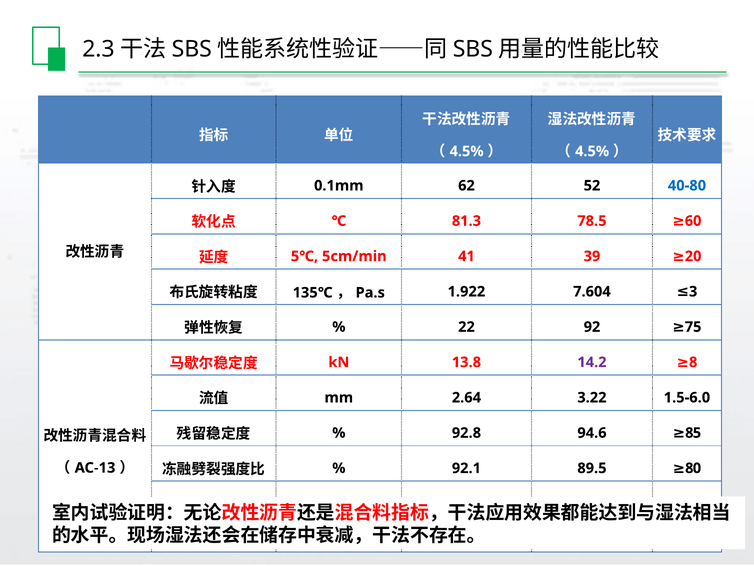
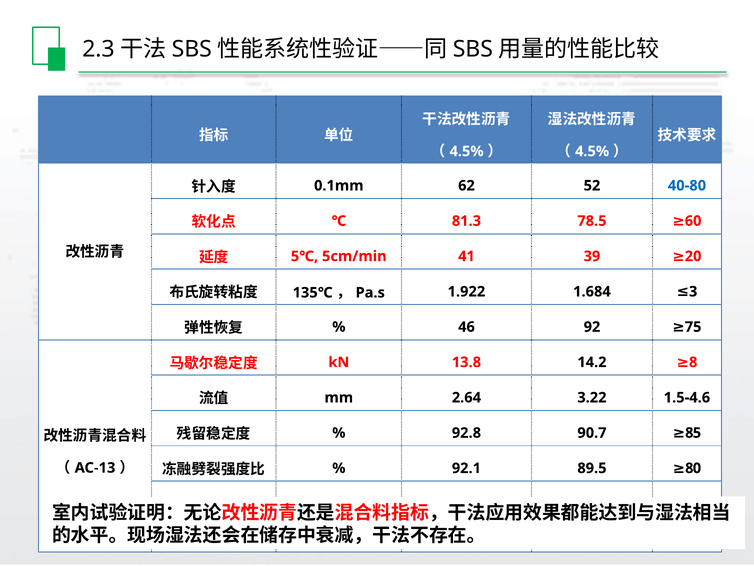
7.604: 7.604 -> 1.684 (592, 291)
22: 22 -> 46 (466, 327)
14.2 colour: purple -> black (592, 362)
1.5-6.0: 1.5-6.0 -> 1.5-4.6 (687, 397)
94.6: 94.6 -> 90.7 (592, 433)
